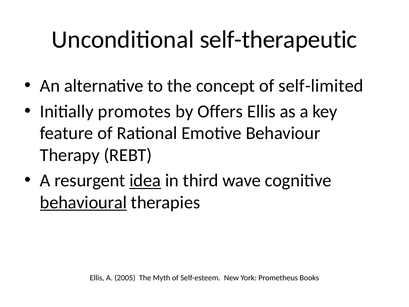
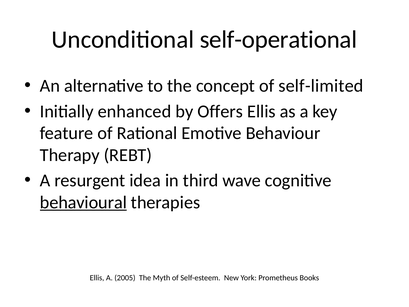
self-therapeutic: self-therapeutic -> self-operational (278, 40)
promotes: promotes -> enhanced (134, 111)
idea underline: present -> none (145, 180)
